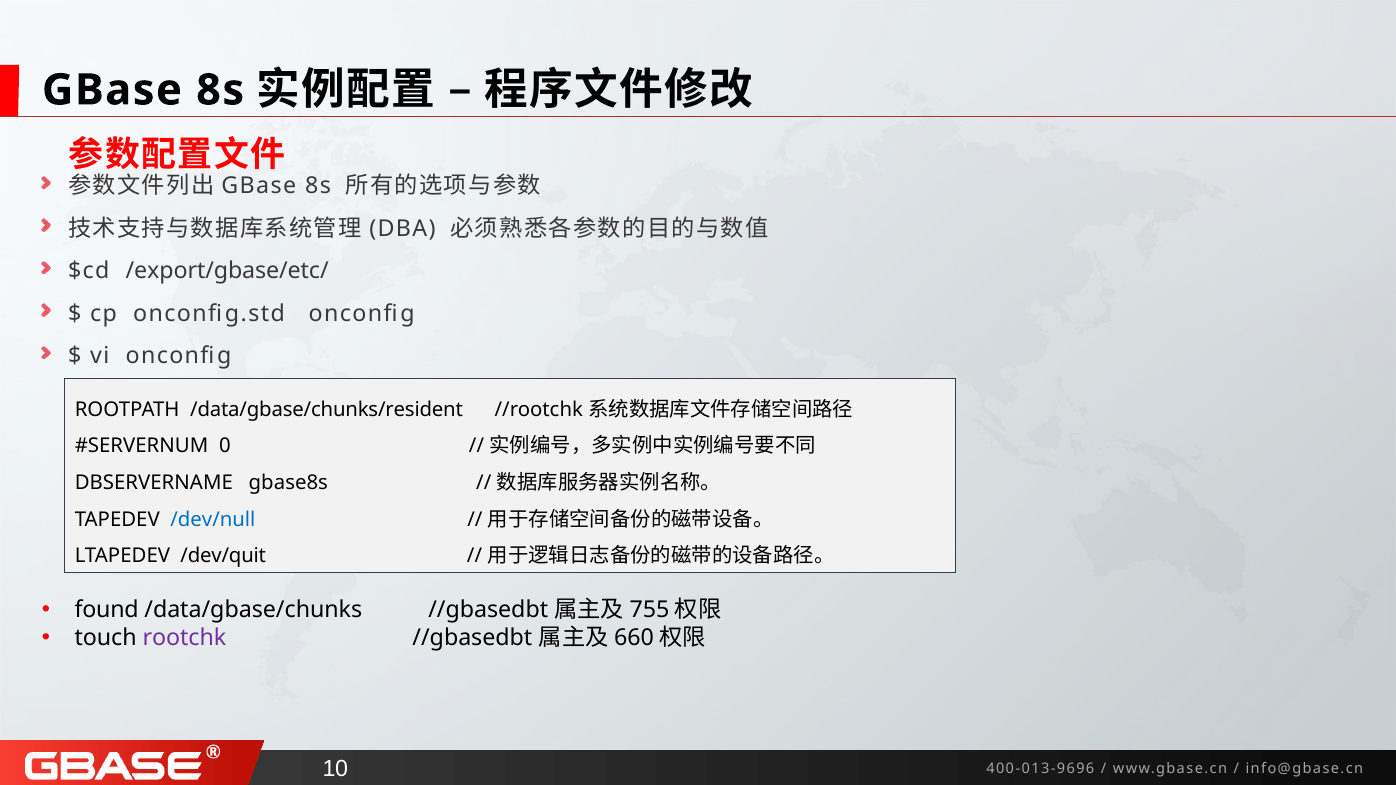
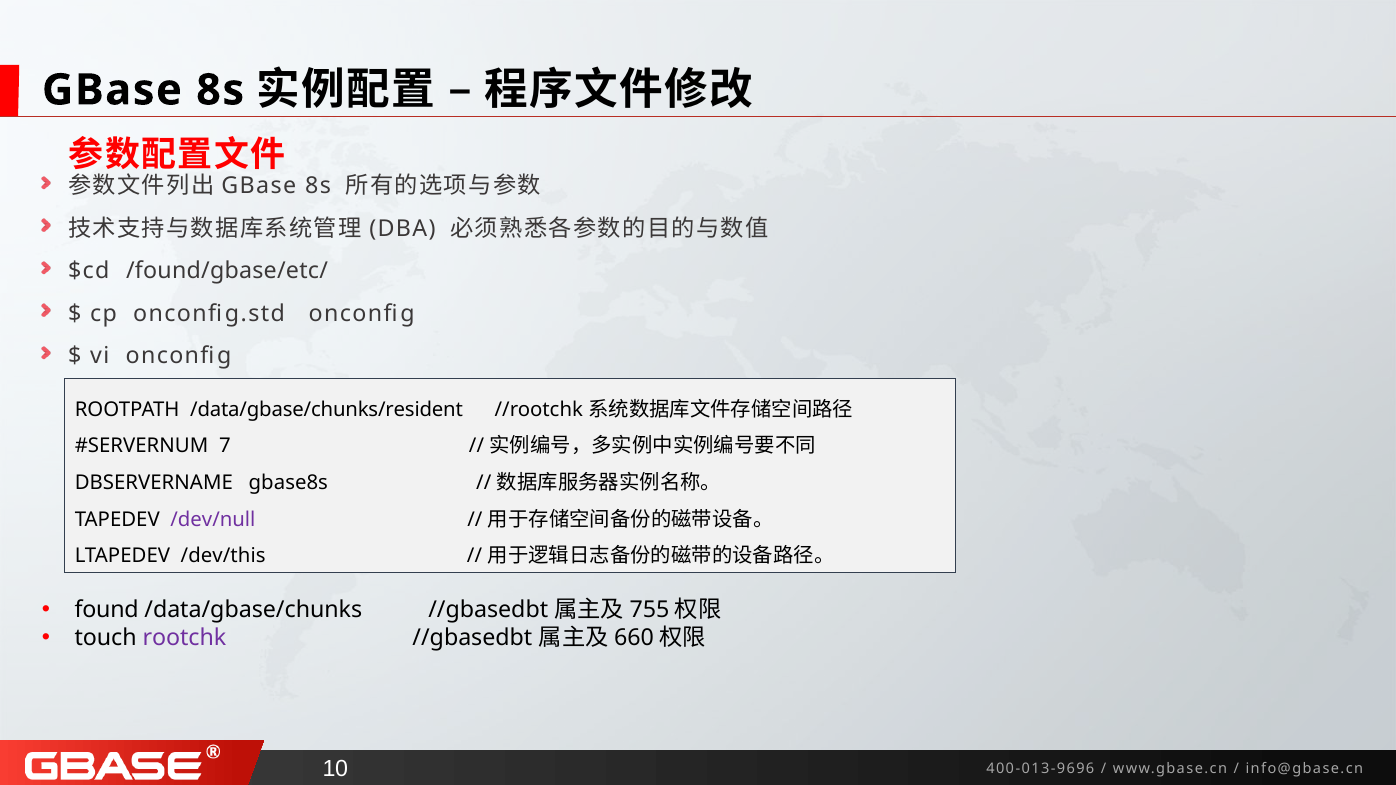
/export/gbase/etc/: /export/gbase/etc/ -> /found/gbase/etc/ (227, 271)
0: 0 -> 7 (225, 446)
/dev/null colour: blue -> purple (213, 520)
/dev/quit: /dev/quit -> /dev/this (223, 556)
